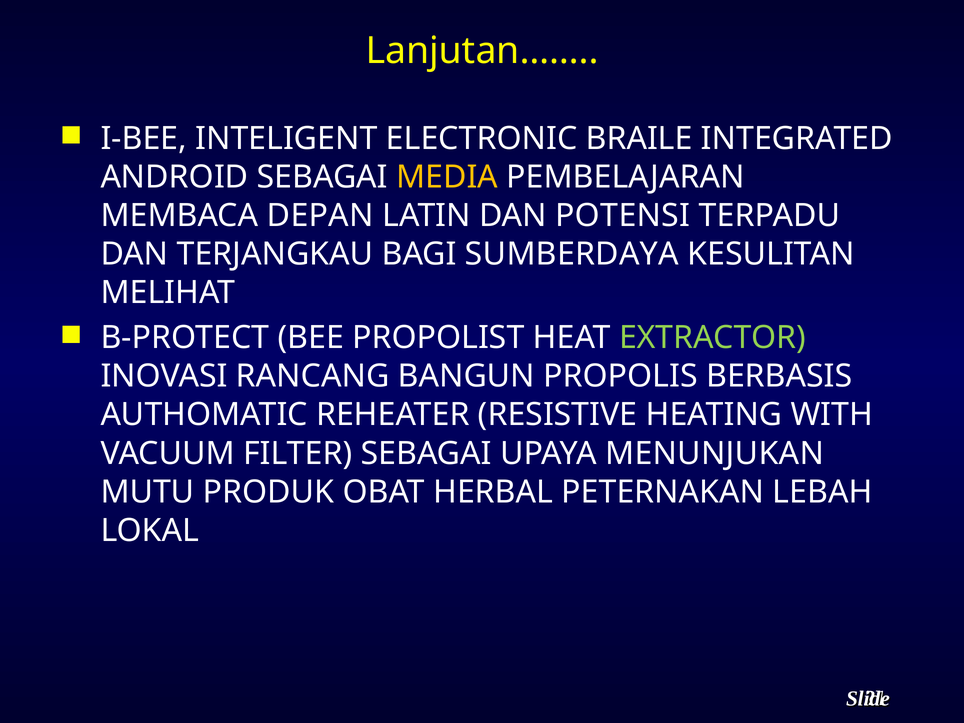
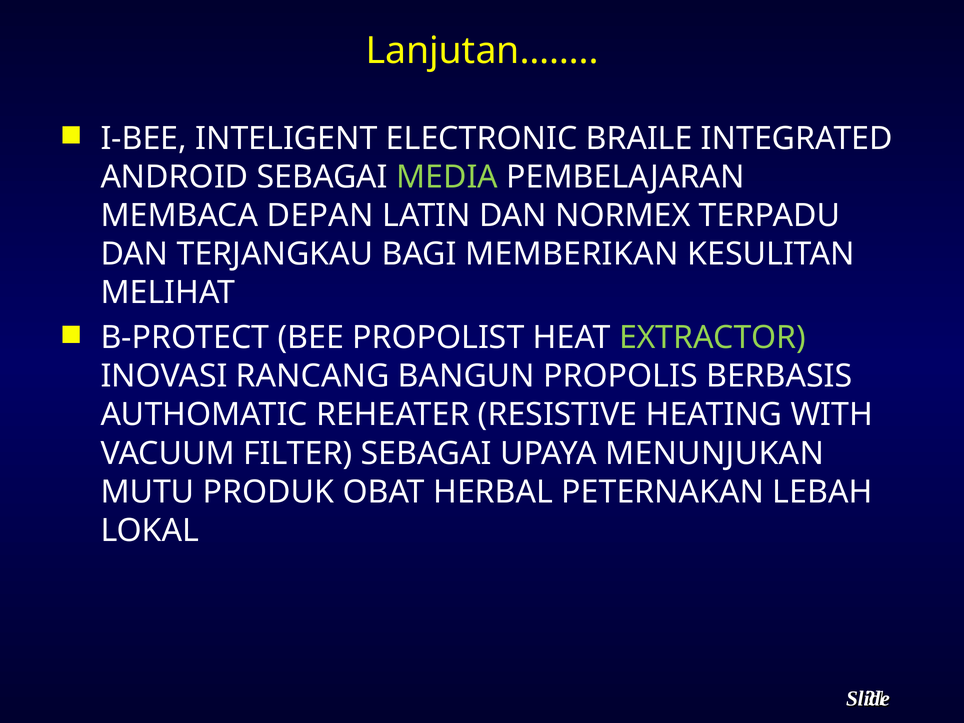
MEDIA colour: yellow -> light green (447, 177)
POTENSI: POTENSI -> NORMEX (623, 216)
SUMBERDAYA: SUMBERDAYA -> MEMBERIKAN (572, 254)
